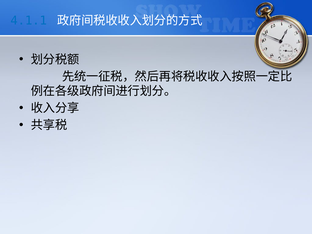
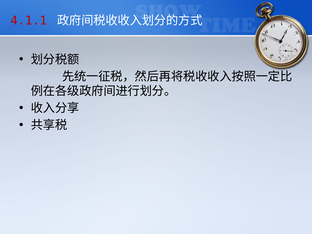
4.1.1 colour: blue -> red (29, 21)
